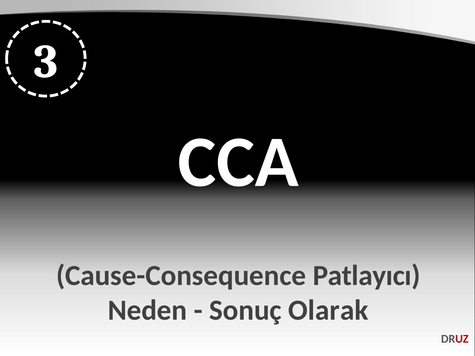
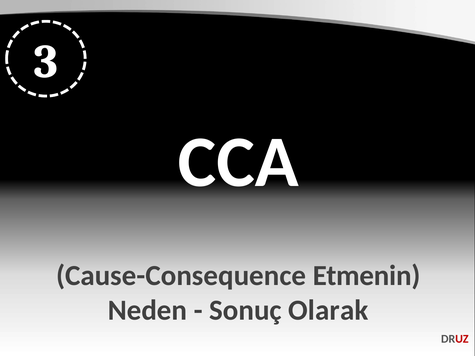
Patlayıcı: Patlayıcı -> Etmenin (367, 276)
